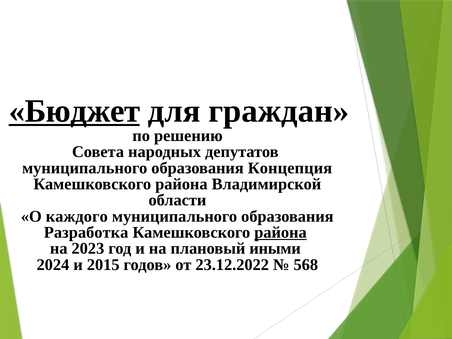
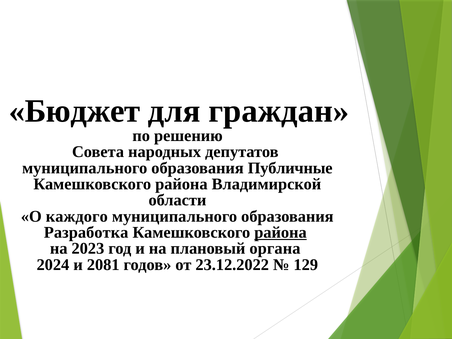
Бюджет underline: present -> none (74, 111)
Концепция: Концепция -> Публичные (290, 168)
иными: иными -> органа (275, 249)
2015: 2015 -> 2081 (103, 265)
568: 568 -> 129 (306, 265)
